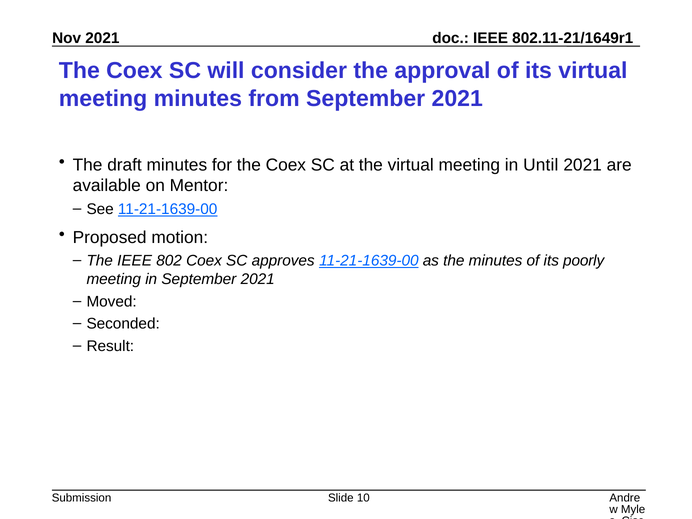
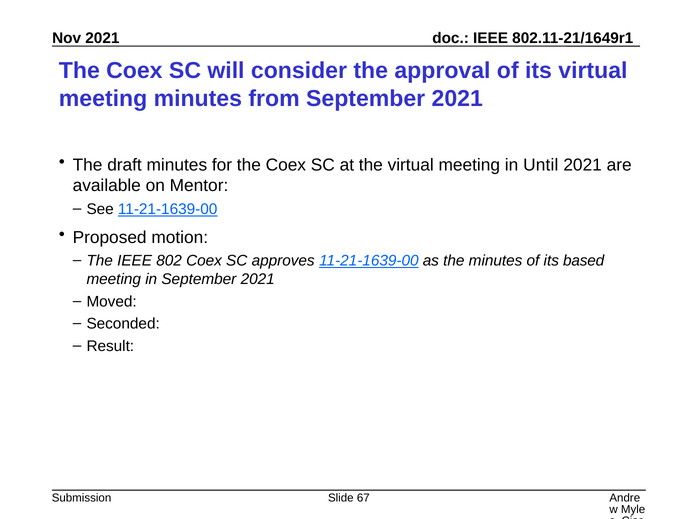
poorly: poorly -> based (584, 261)
10: 10 -> 67 (363, 498)
